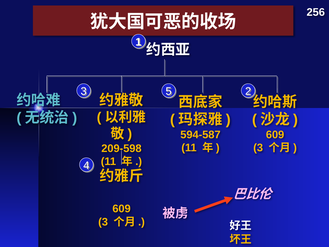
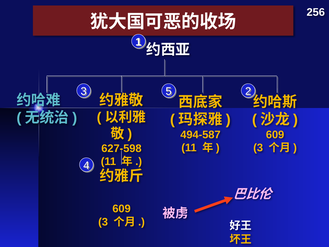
594-587: 594-587 -> 494-587 (200, 135)
209-598: 209-598 -> 627-598 (121, 148)
